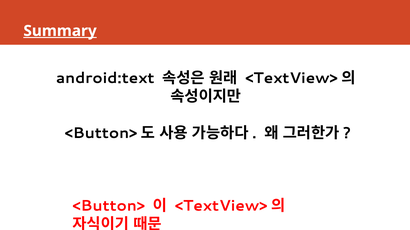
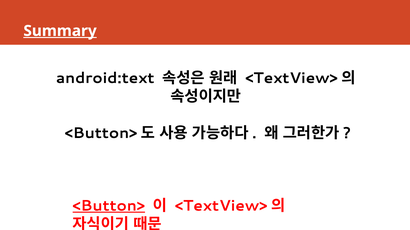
<Button> underline: none -> present (109, 206)
